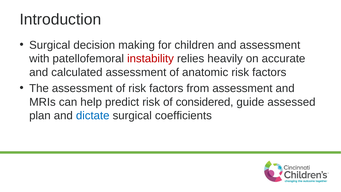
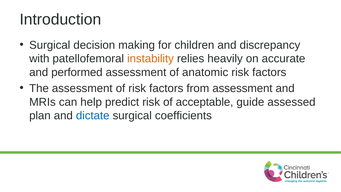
and assessment: assessment -> discrepancy (270, 45)
instability colour: red -> orange (151, 59)
calculated: calculated -> performed (77, 72)
considered: considered -> acceptable (205, 102)
